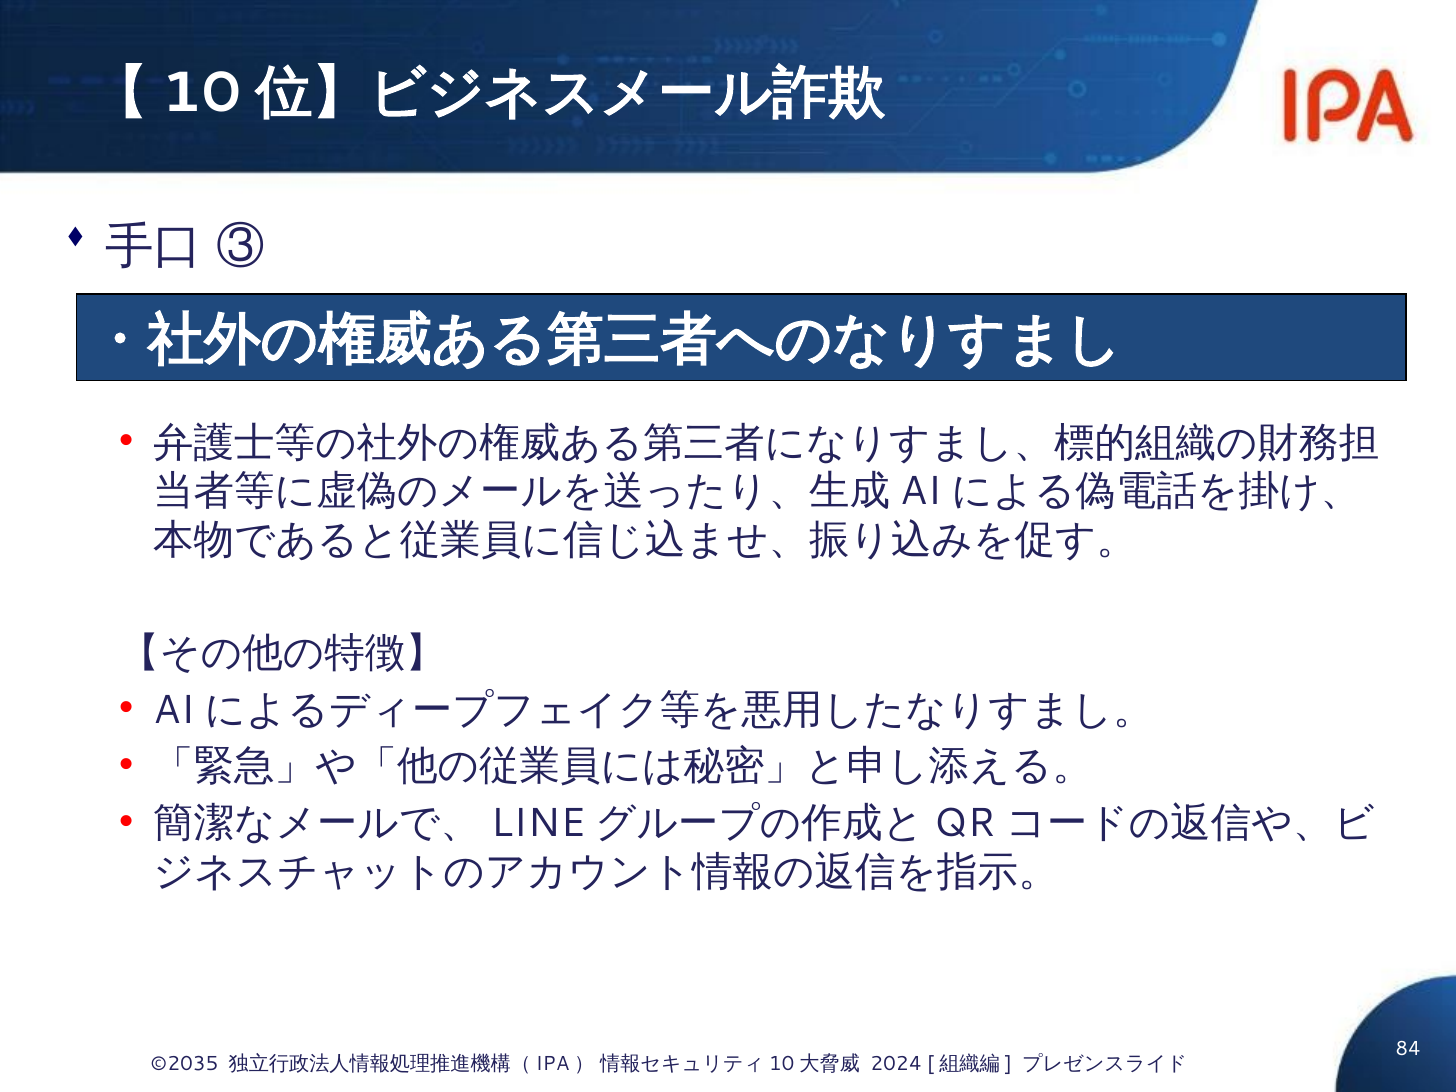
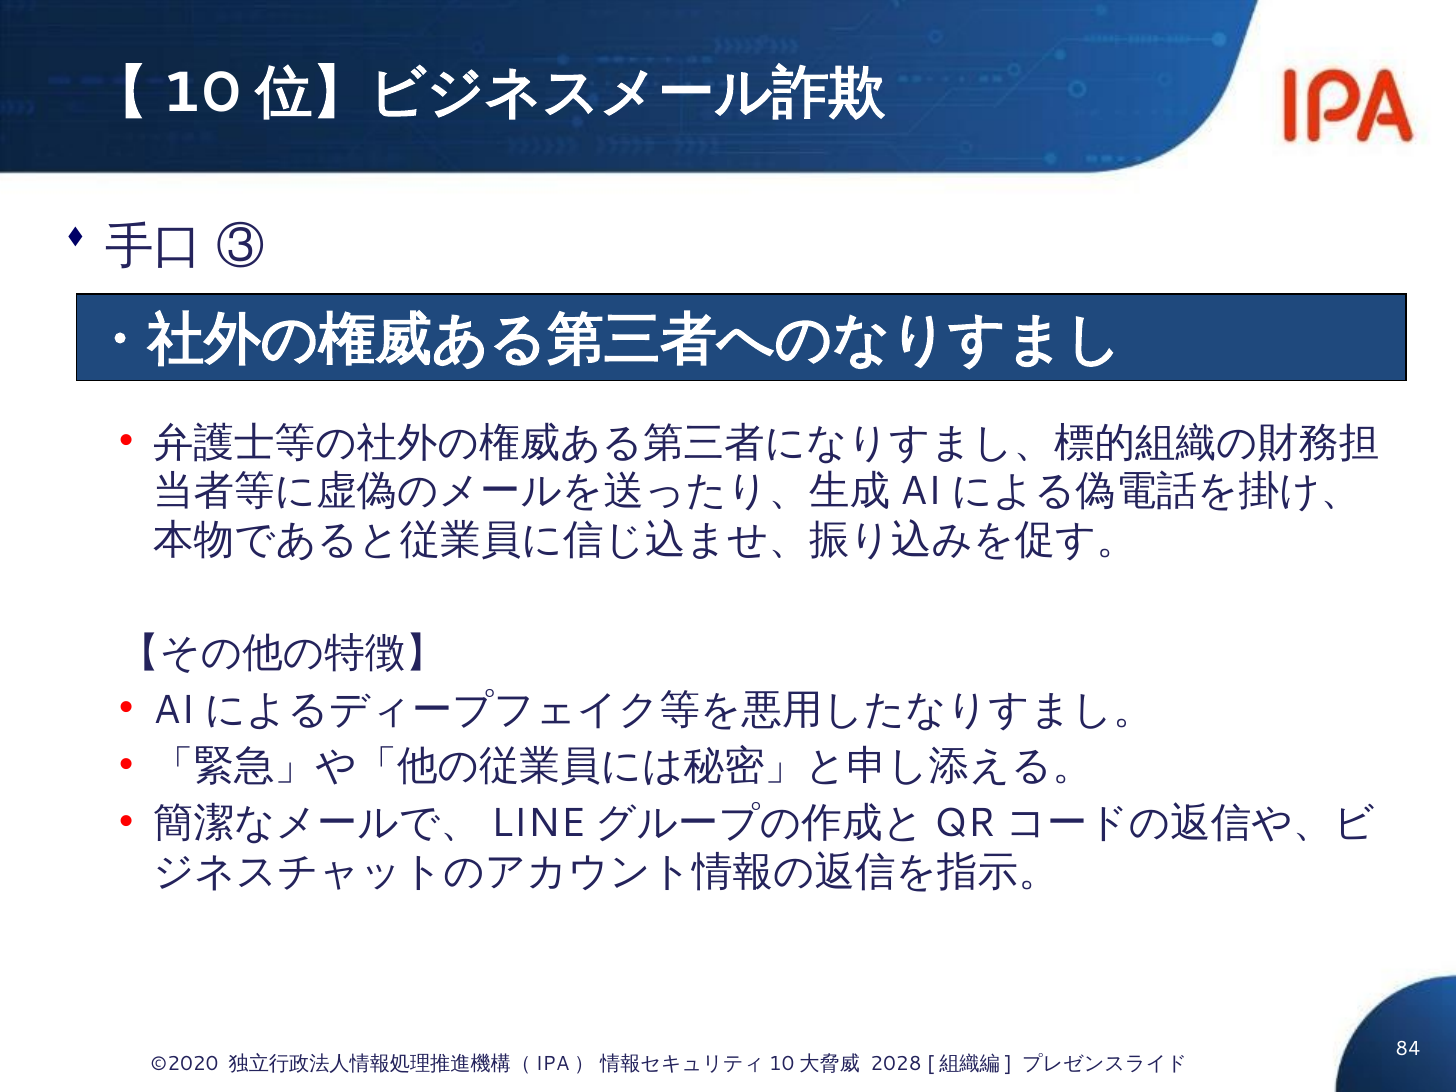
©2035: ©2035 -> ©2020 (184, 1064)
2024: 2024 -> 2028 (896, 1064)
